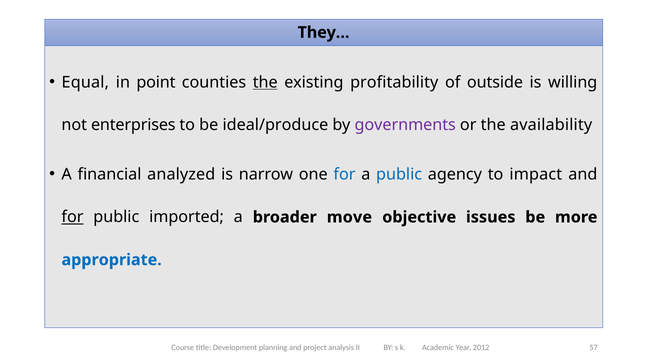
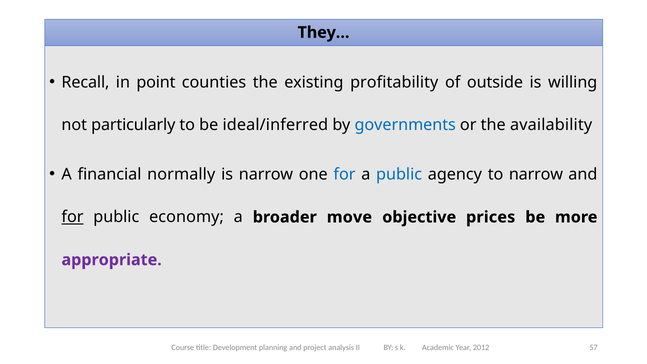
Equal: Equal -> Recall (85, 82)
the underline: present -> none (265, 82)
enterprises: enterprises -> particularly (133, 125)
ideal/produce: ideal/produce -> ideal/inferred (275, 125)
governments colour: purple -> blue (405, 125)
analyzed: analyzed -> normally (181, 174)
to impact: impact -> narrow (536, 174)
imported: imported -> economy (187, 217)
issues: issues -> prices (491, 217)
appropriate colour: blue -> purple (112, 260)
